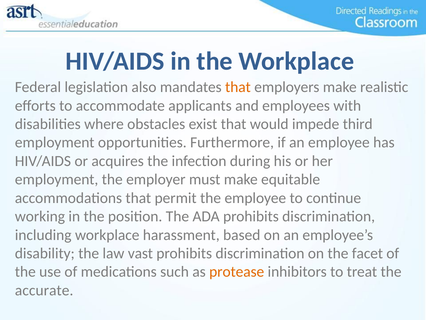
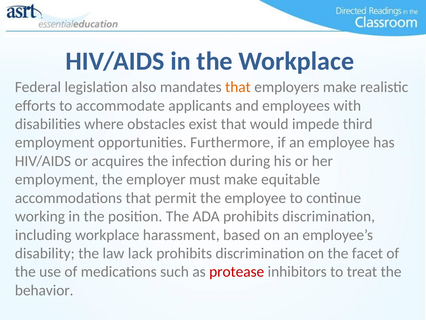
vast: vast -> lack (140, 253)
protease colour: orange -> red (237, 271)
accurate: accurate -> behavior (44, 290)
